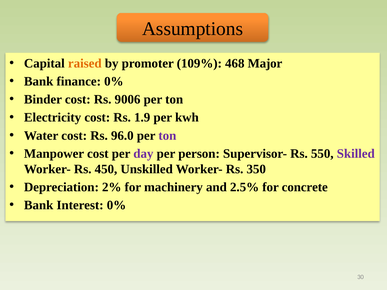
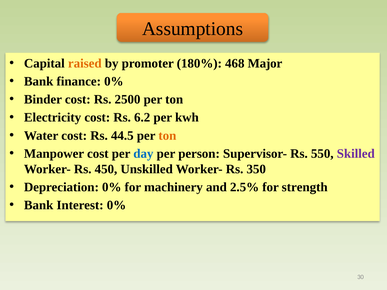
109%: 109% -> 180% (199, 63)
9006: 9006 -> 2500 (128, 100)
1.9: 1.9 -> 6.2 (142, 118)
96.0: 96.0 -> 44.5 (122, 136)
ton colour: purple -> orange (167, 136)
day colour: purple -> blue (143, 154)
Depreciation 2%: 2% -> 0% (112, 187)
concrete: concrete -> strength (305, 187)
